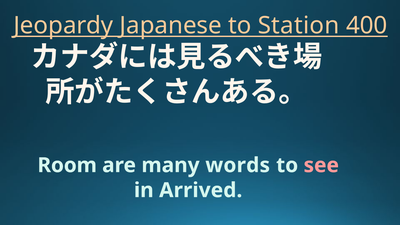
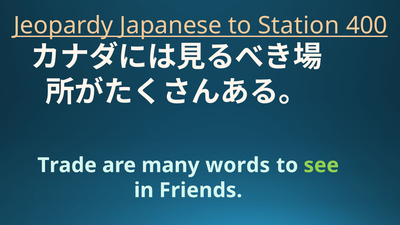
Room: Room -> Trade (67, 165)
see colour: pink -> light green (321, 165)
Arrived: Arrived -> Friends (201, 190)
